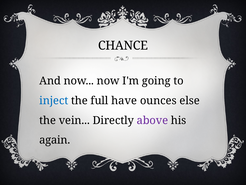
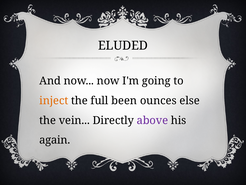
CHANCE: CHANCE -> ELUDED (123, 46)
inject colour: blue -> orange (54, 100)
have: have -> been (124, 100)
